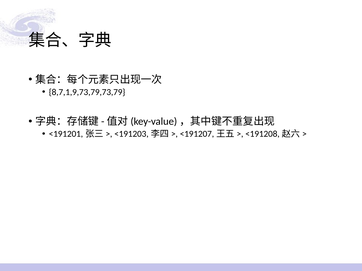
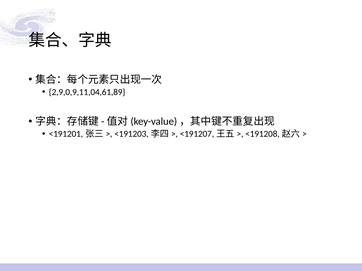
8,7,1,9,73,79,73,79: 8,7,1,9,73,79,73,79 -> 2,9,0,9,11,04,61,89 (87, 92)
